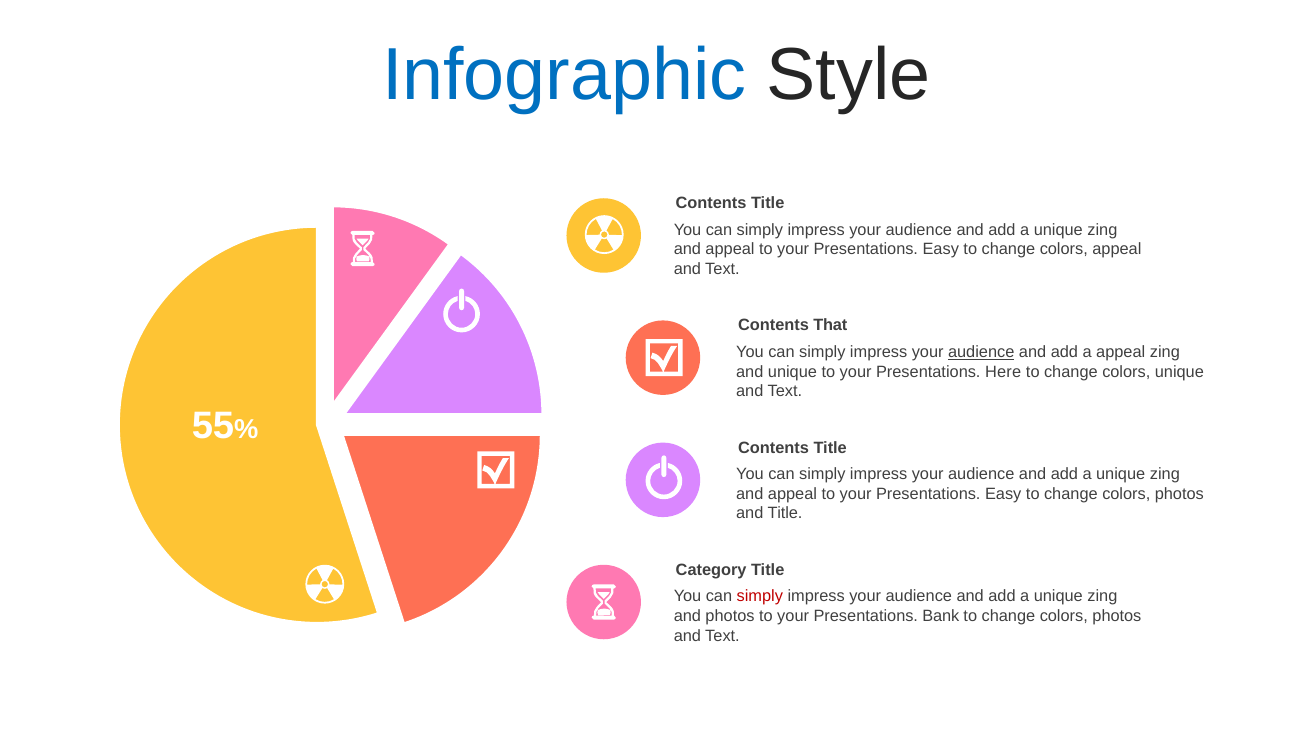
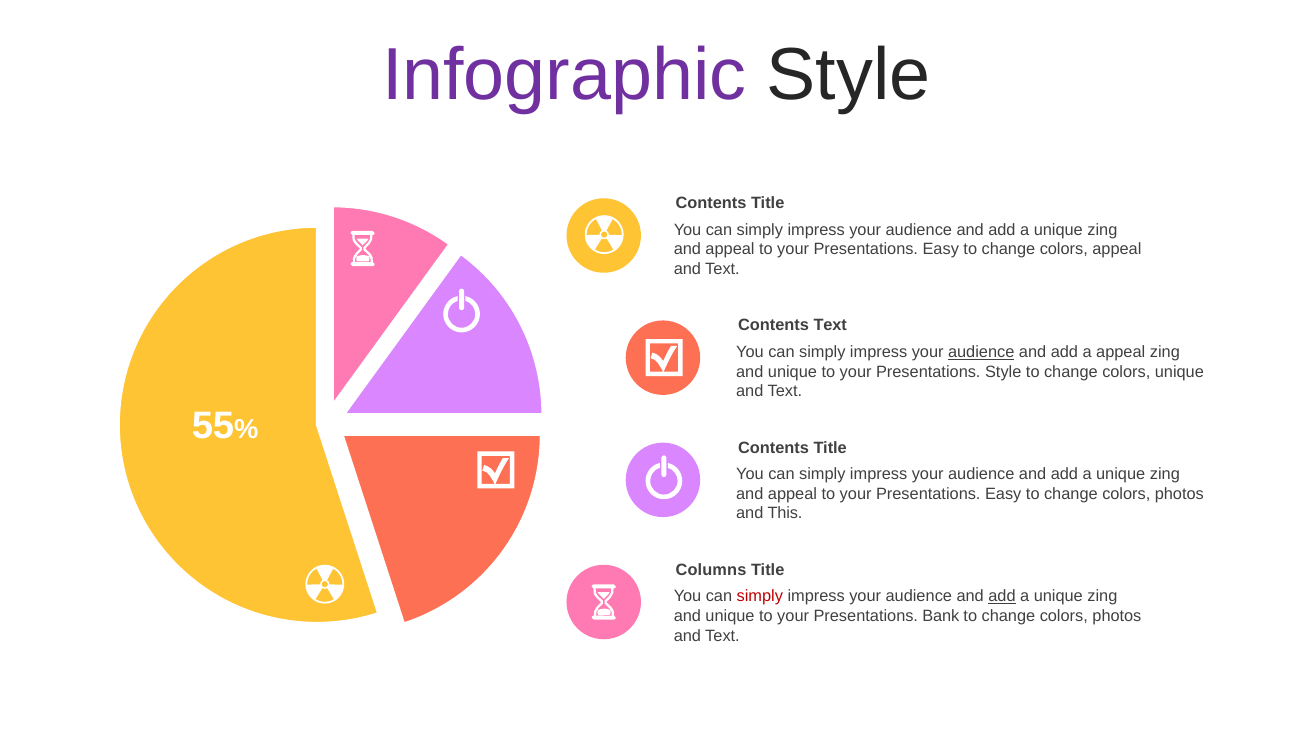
Infographic colour: blue -> purple (564, 75)
Contents That: That -> Text (830, 325)
Presentations Here: Here -> Style (1003, 372)
and Title: Title -> This (785, 513)
Category: Category -> Columns (711, 570)
add underline: none -> present (1002, 596)
photos: photos -> unique (730, 616)
